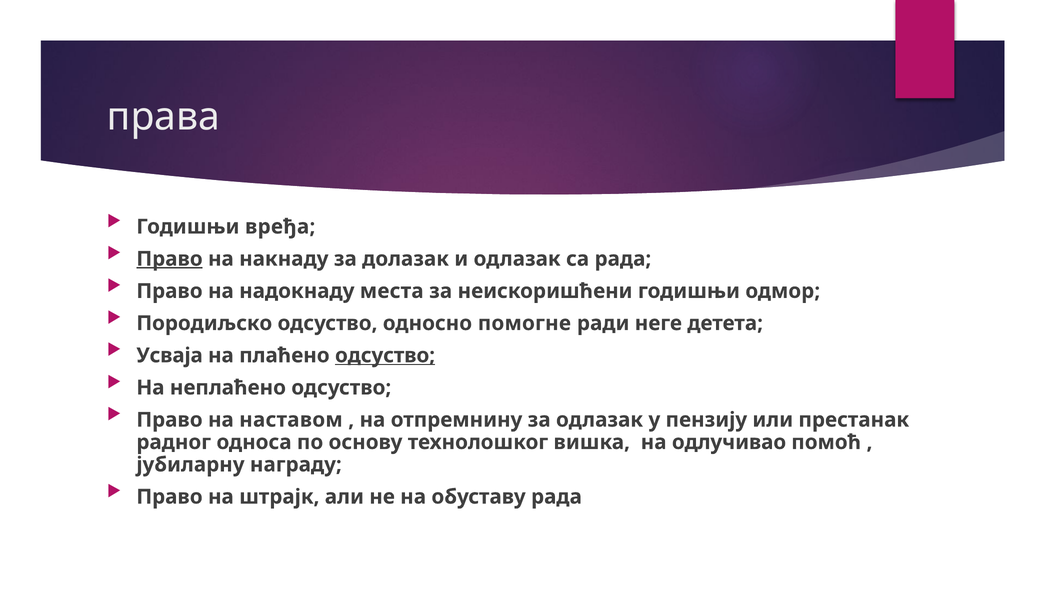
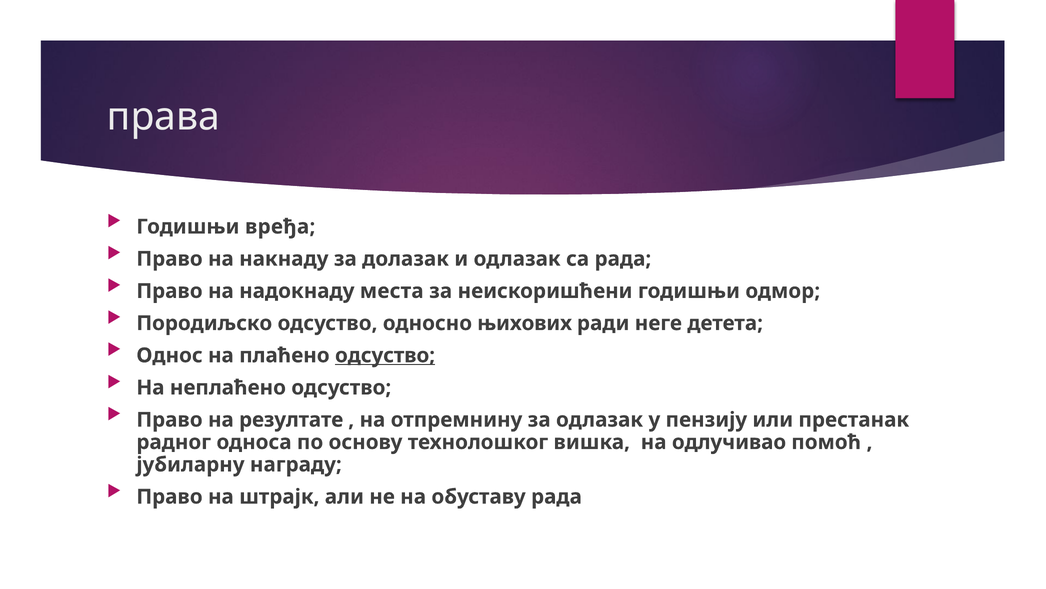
Право underline: present -> none (170, 259)
помогне: помогне -> њихових (525, 323)
Усваја: Усваја -> Однос (170, 355)
наставом: наставом -> резултате (291, 419)
